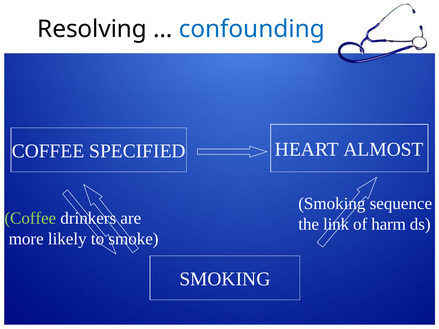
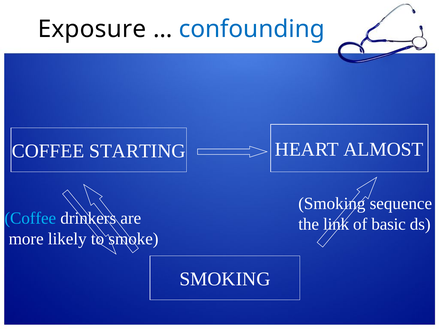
Resolving: Resolving -> Exposure (92, 29)
SPECIFIED: SPECIFIED -> STARTING (137, 151)
Coffee colour: light green -> light blue (30, 218)
harm: harm -> basic (389, 224)
